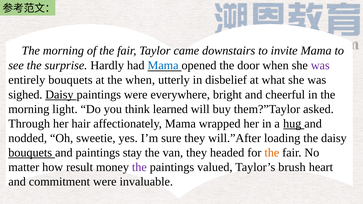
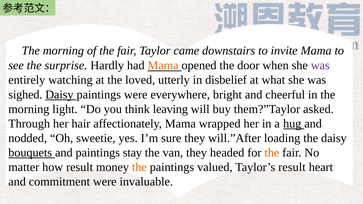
Mama colour: blue -> orange (163, 66)
entirely bouquets: bouquets -> watching (70, 80)
the when: when -> loved (140, 80)
learned: learned -> leaving (170, 109)
the colour: purple -> orange (139, 167)
Taylor’s brush: brush -> result (292, 167)
